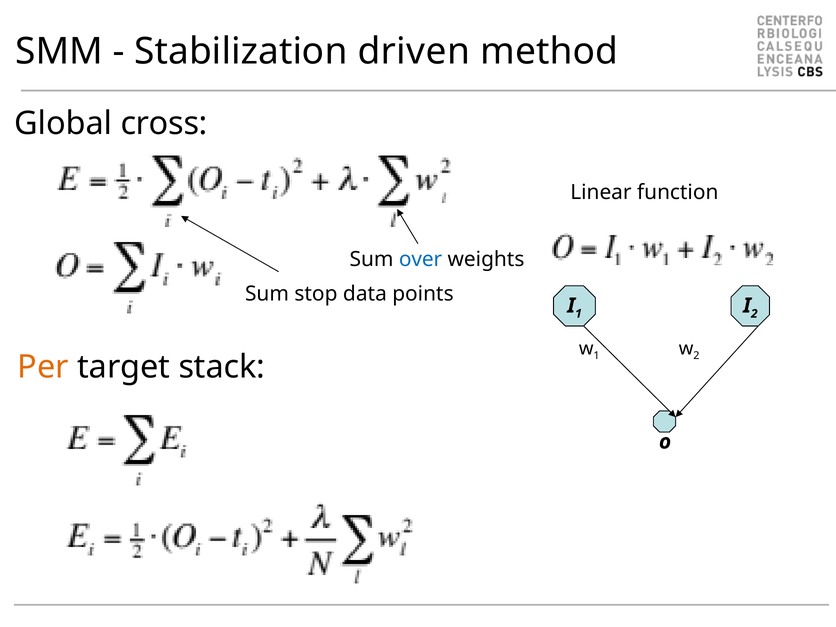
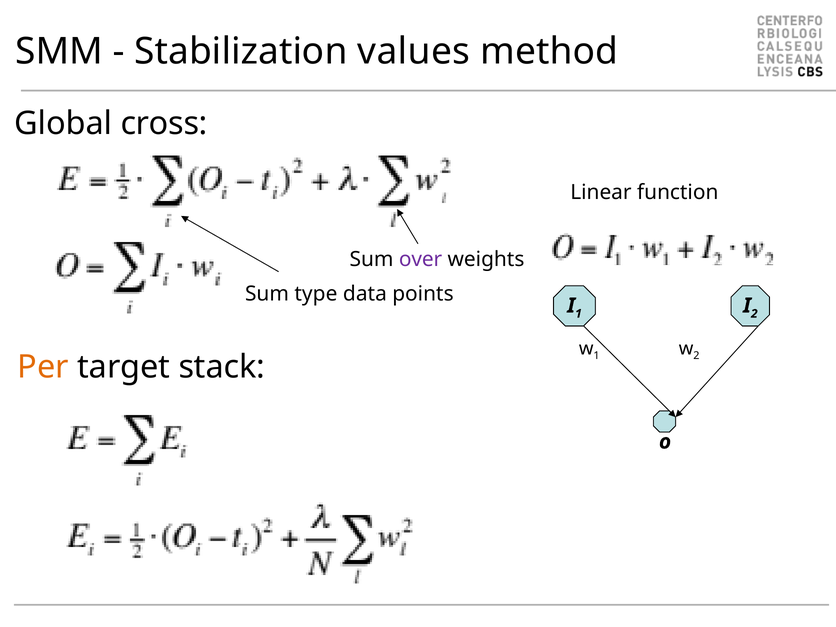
driven: driven -> values (414, 51)
over colour: blue -> purple (421, 259)
stop: stop -> type (316, 294)
